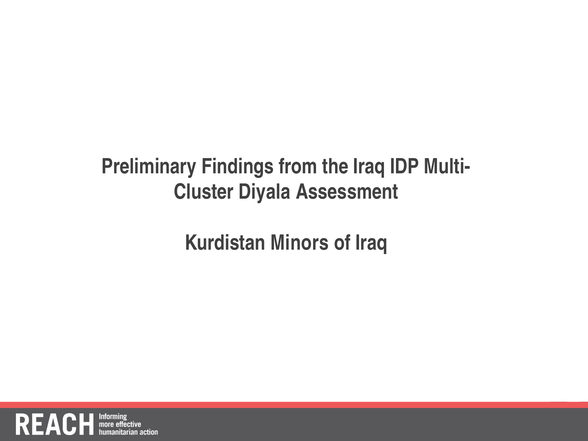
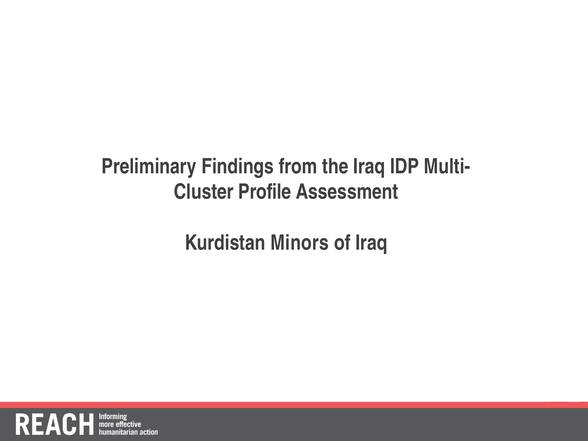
Diyala: Diyala -> Profile (265, 192)
